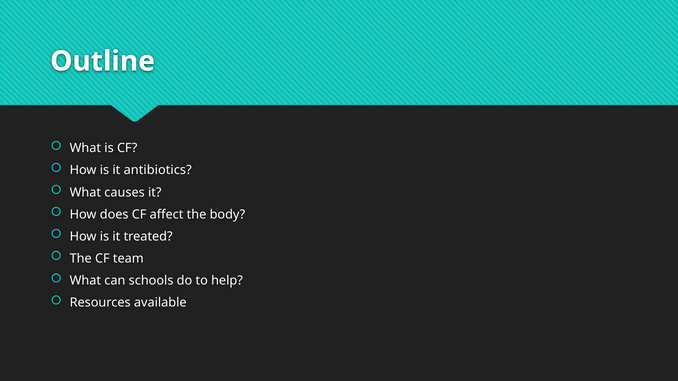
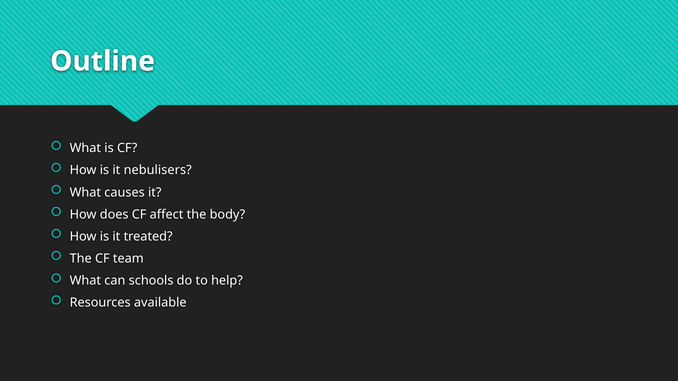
antibiotics: antibiotics -> nebulisers (158, 170)
